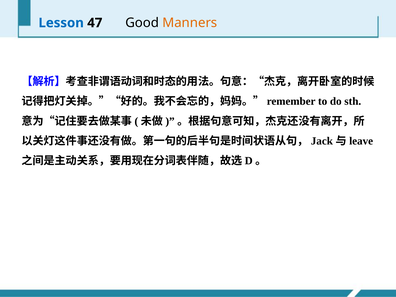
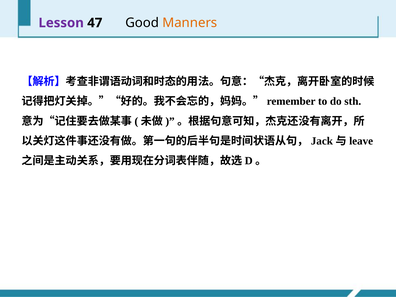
Lesson colour: blue -> purple (61, 23)
